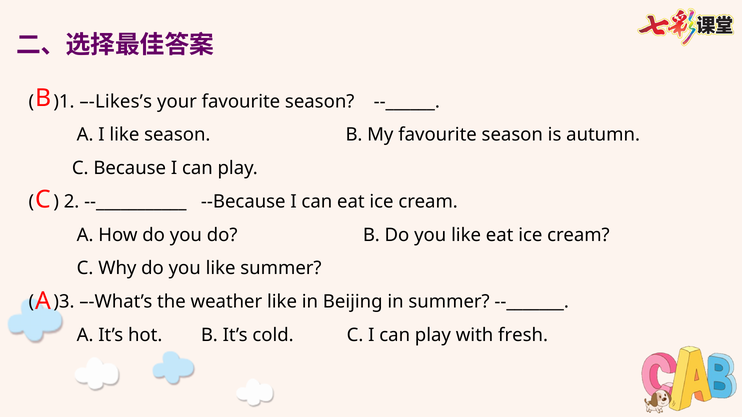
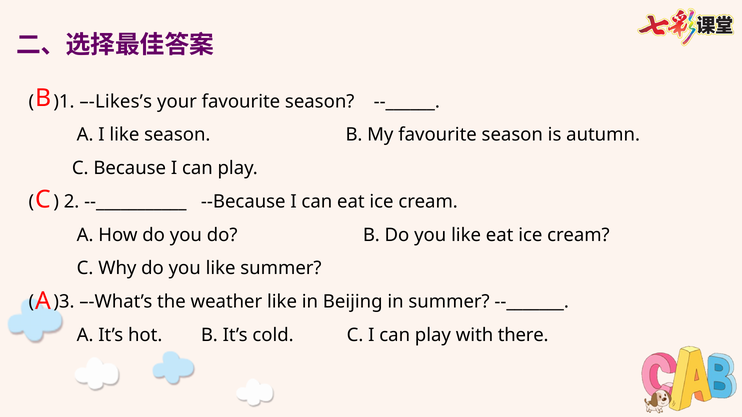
fresh: fresh -> there (523, 335)
